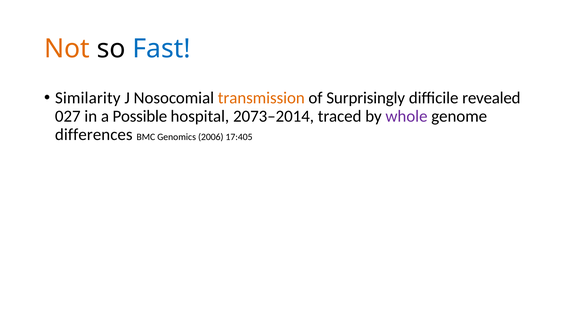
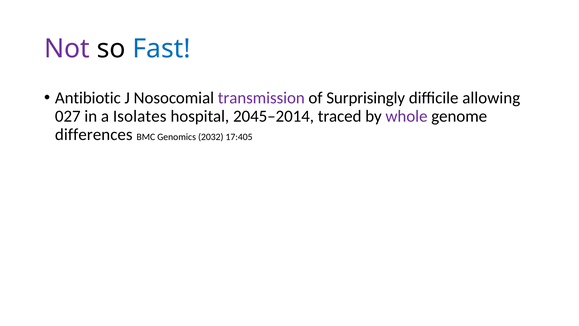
Not colour: orange -> purple (67, 49)
Similarity: Similarity -> Antibiotic (88, 98)
transmission colour: orange -> purple (261, 98)
revealed: revealed -> allowing (491, 98)
Possible: Possible -> Isolates (140, 116)
2073–2014: 2073–2014 -> 2045–2014 (274, 116)
2006: 2006 -> 2032 (211, 137)
